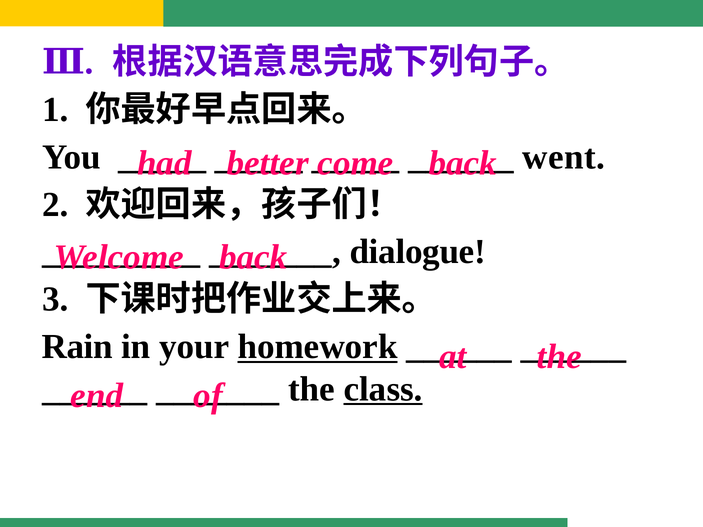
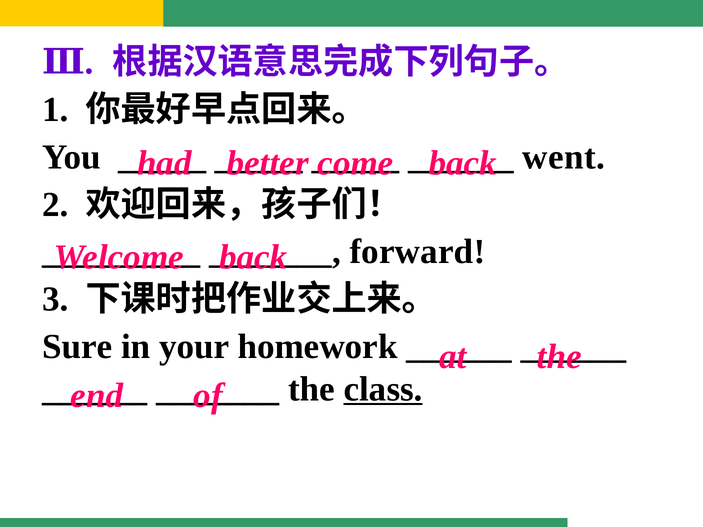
dialogue: dialogue -> forward (417, 252)
Rain: Rain -> Sure (77, 347)
homework underline: present -> none (318, 347)
